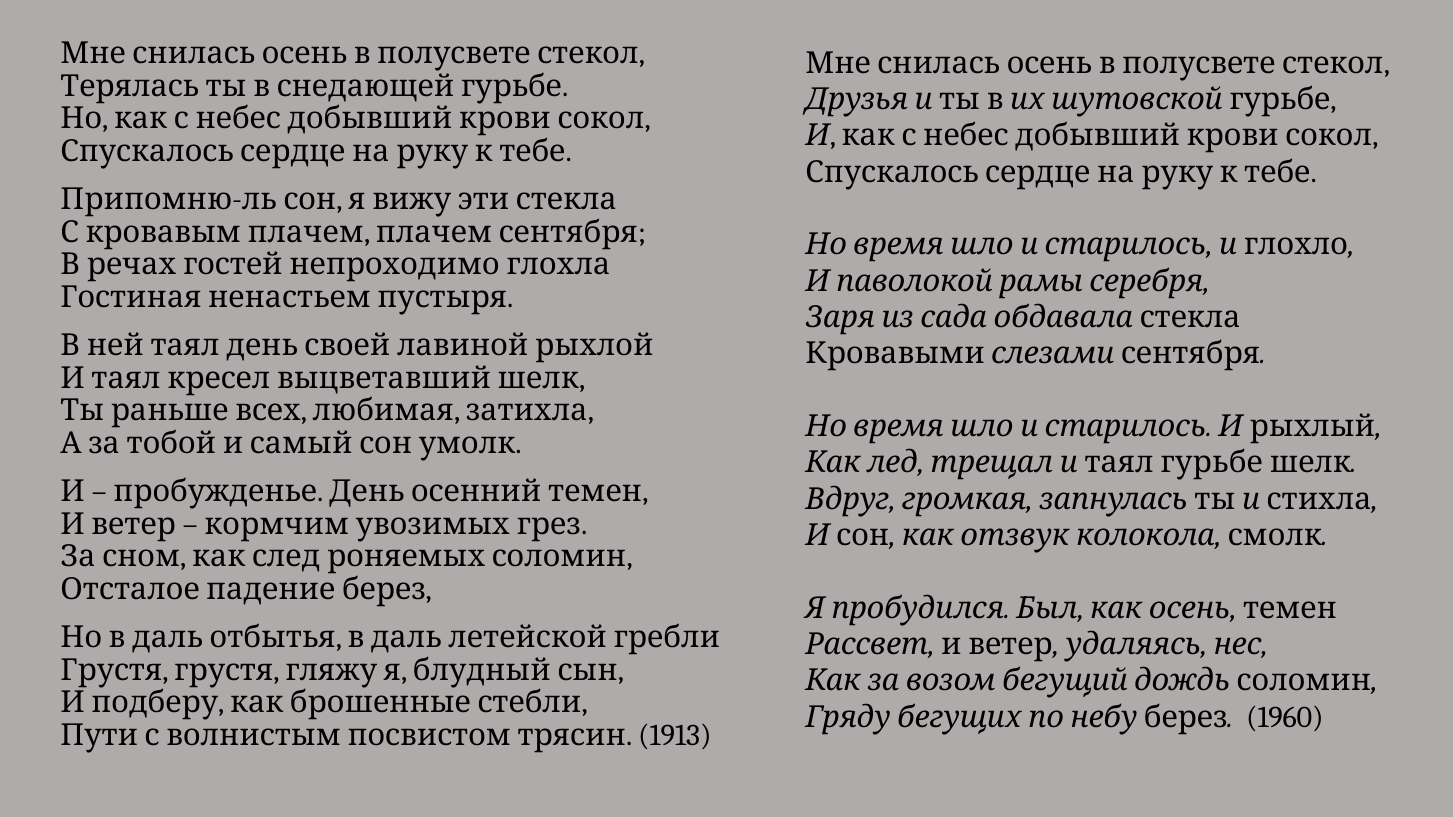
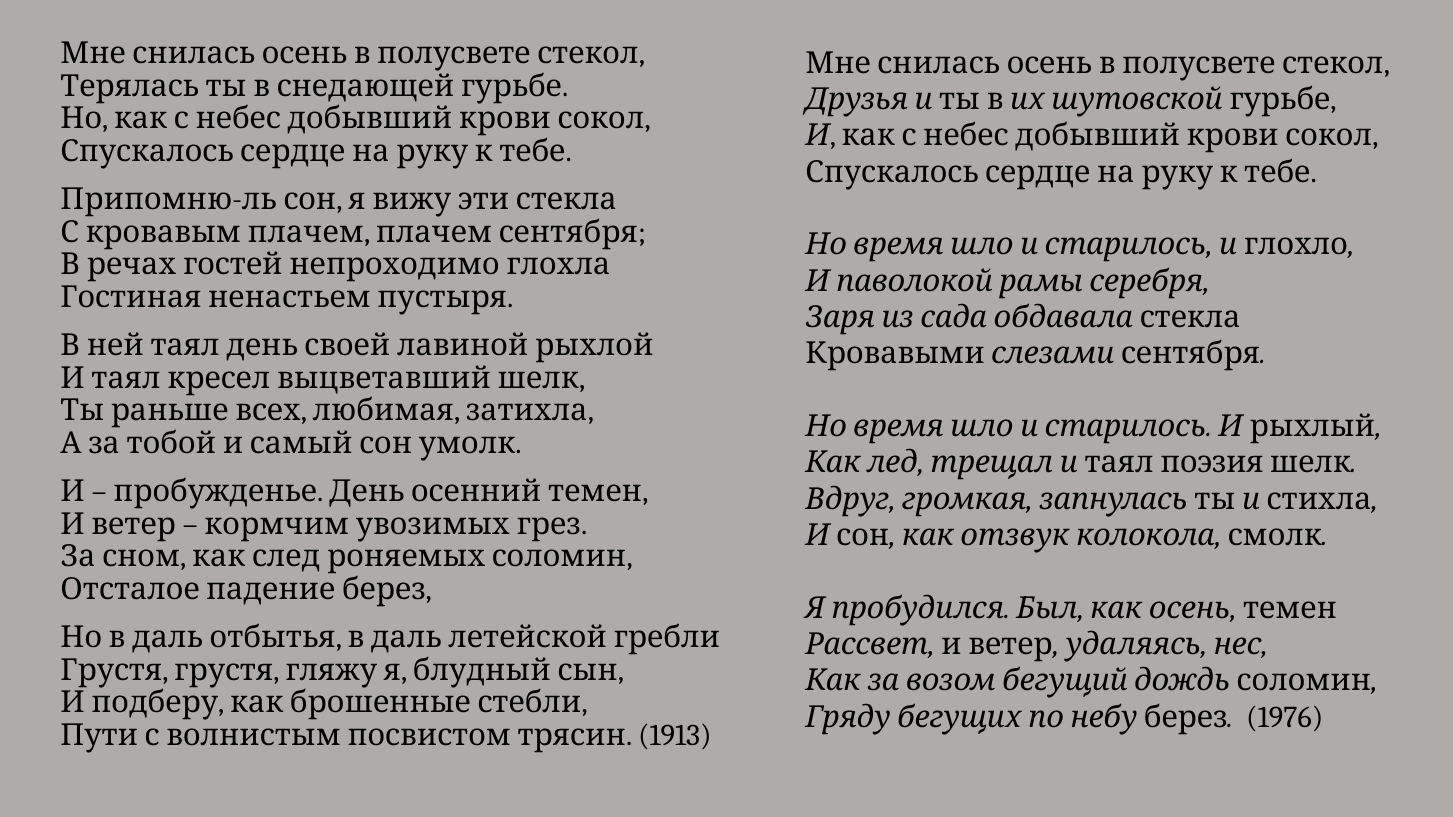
гурьбе: гурьбе -> поэзия (1212, 463)
1960: 1960 -> 1976 (1285, 717)
